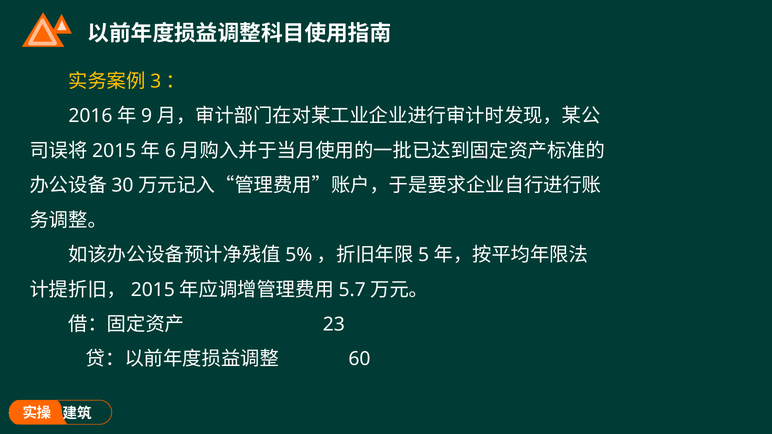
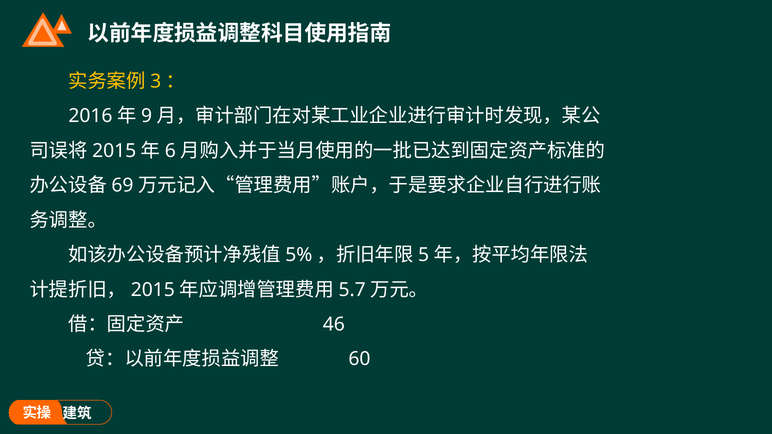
30: 30 -> 69 (123, 186)
23: 23 -> 46 (334, 325)
